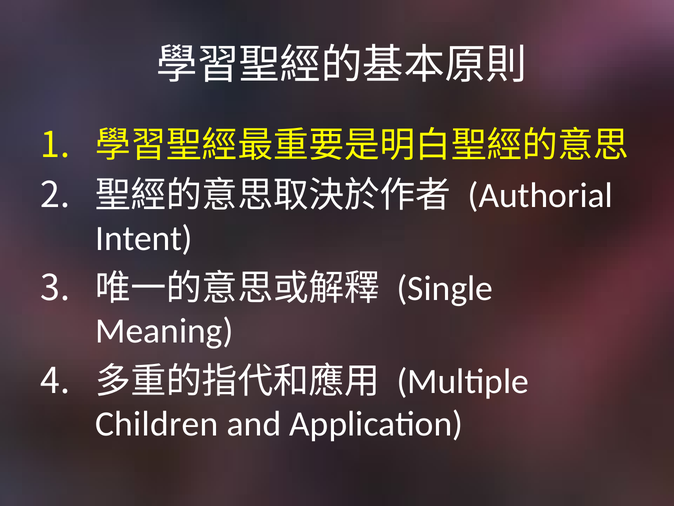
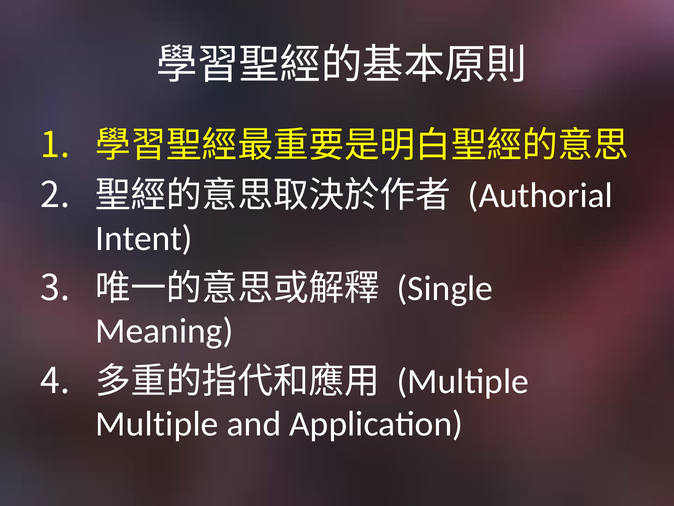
Children: Children -> Multiple (157, 424)
